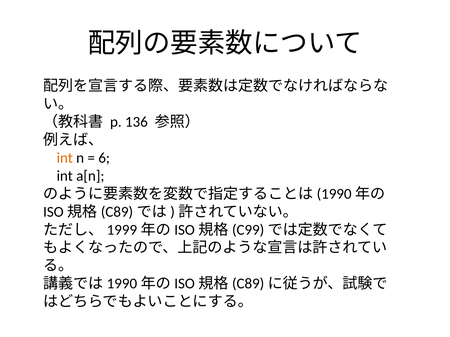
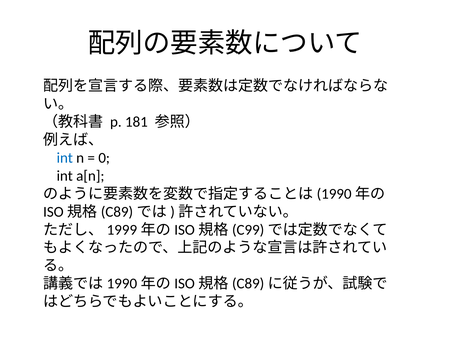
136: 136 -> 181 (136, 122)
int colour: orange -> blue (65, 158)
6: 6 -> 0 (104, 158)
